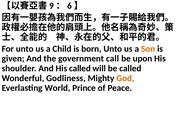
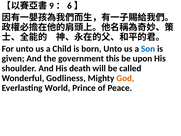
Son colour: orange -> blue (148, 49)
call: call -> this (113, 58)
His called: called -> death (80, 68)
